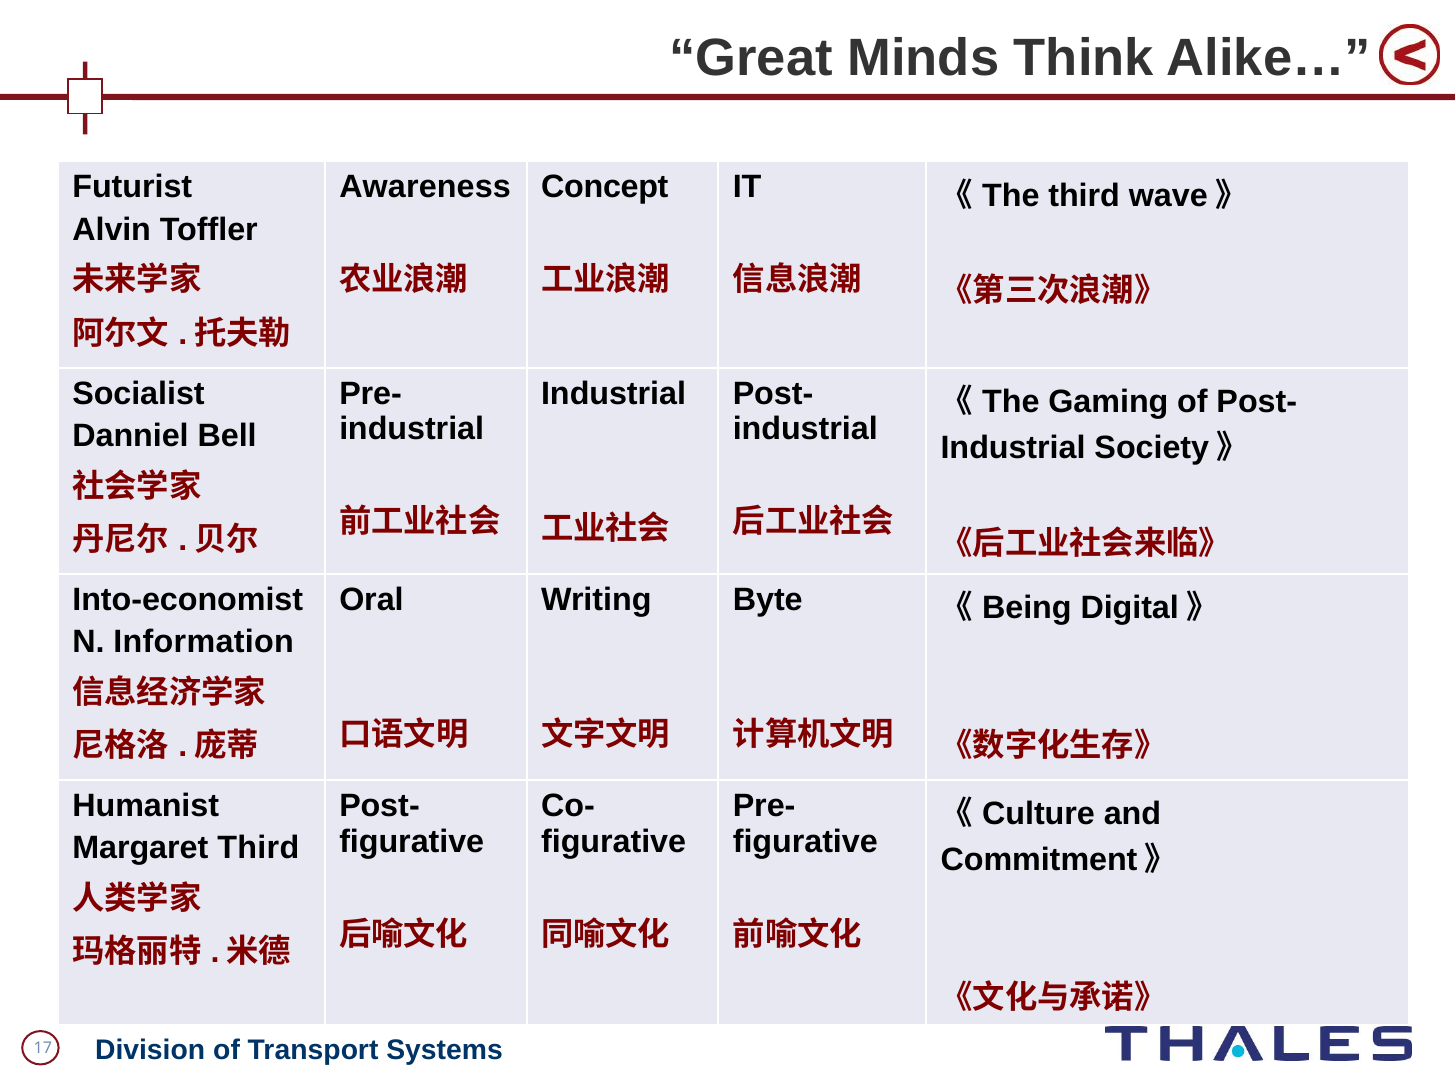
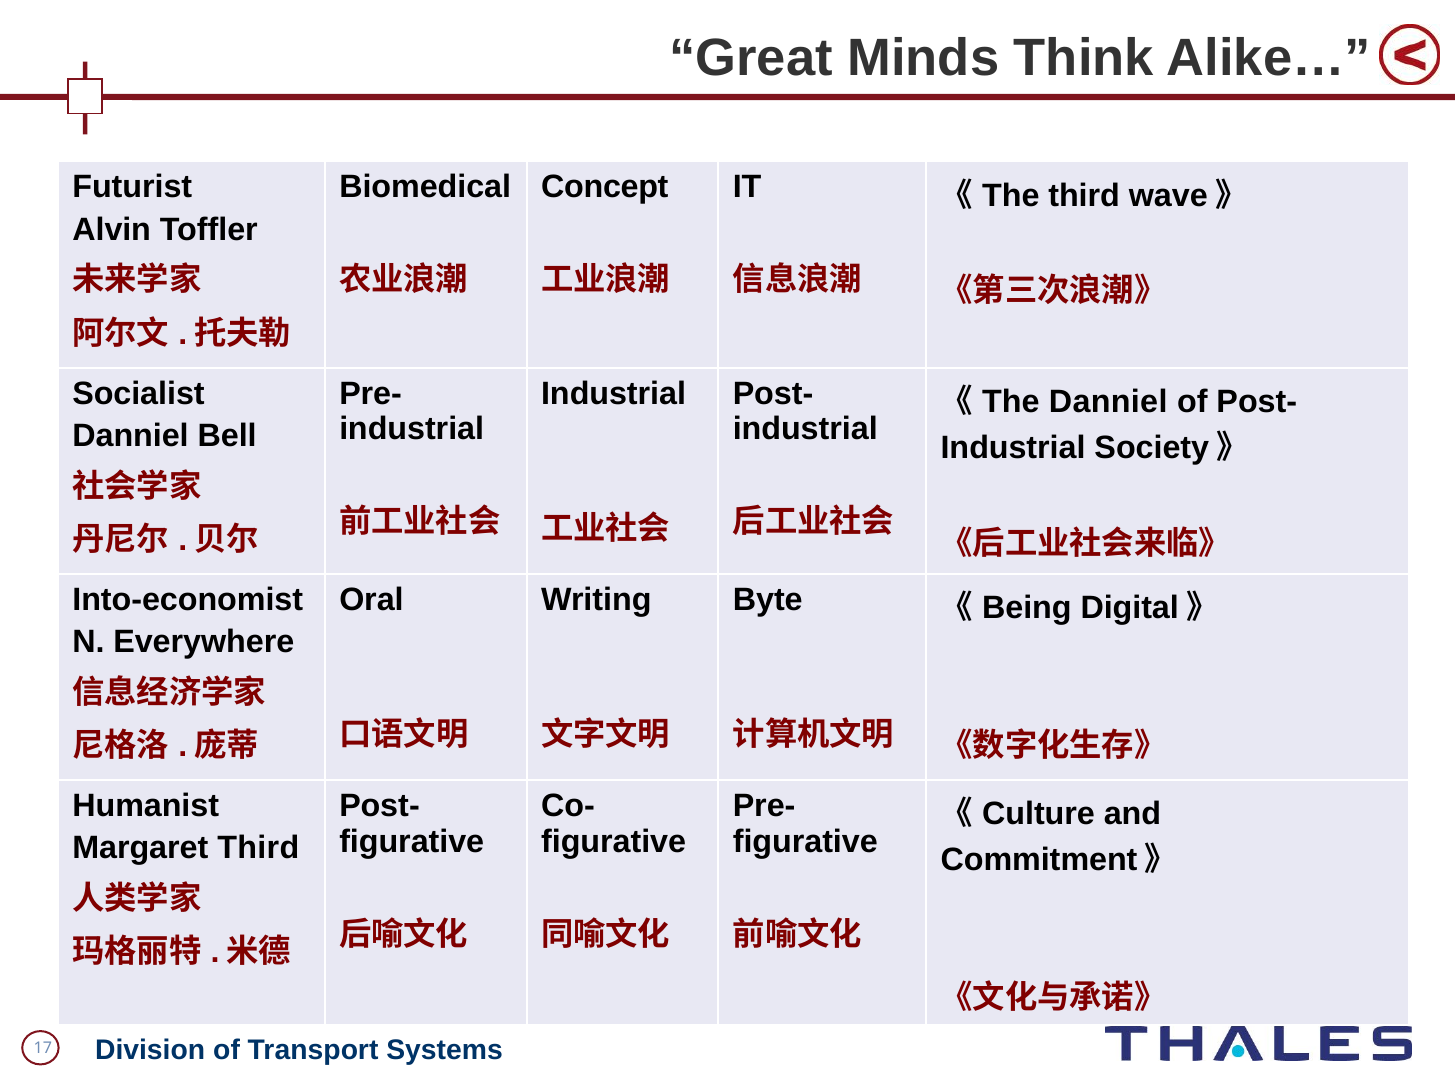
Awareness: Awareness -> Biomedical (425, 187)
Gaming: Gaming -> Danniel (1108, 402)
Information: Information -> Everywhere (204, 642)
